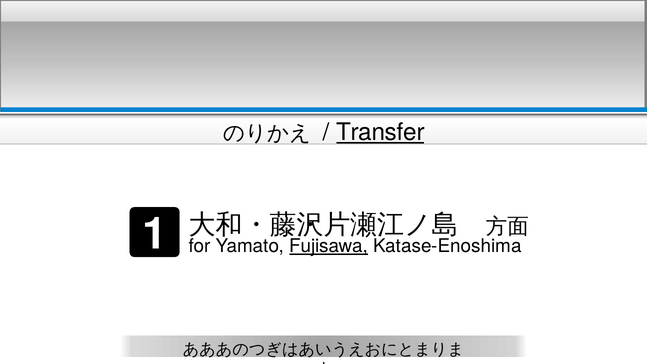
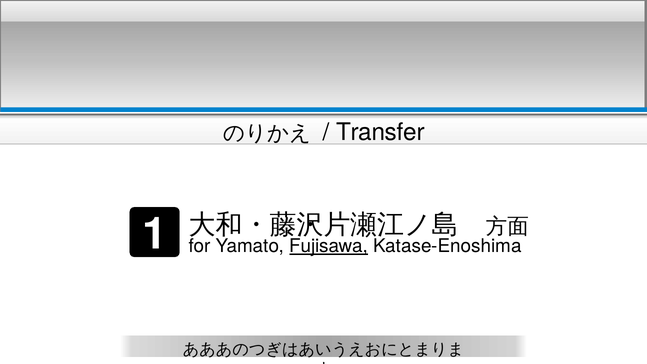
Transfer underline: present -> none (380, 132)
